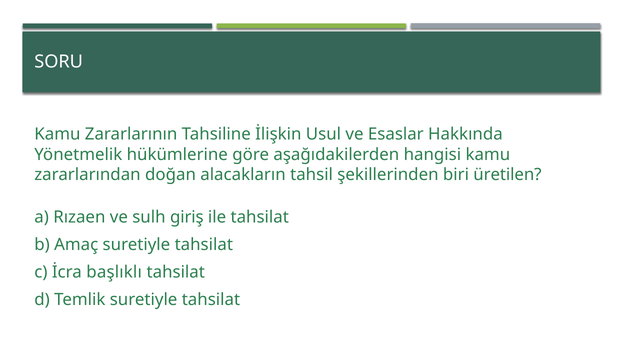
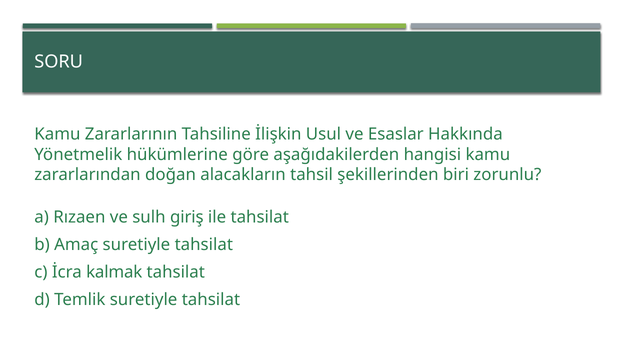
üretilen: üretilen -> zorunlu (507, 174)
başlıklı: başlıklı -> kalmak (114, 272)
